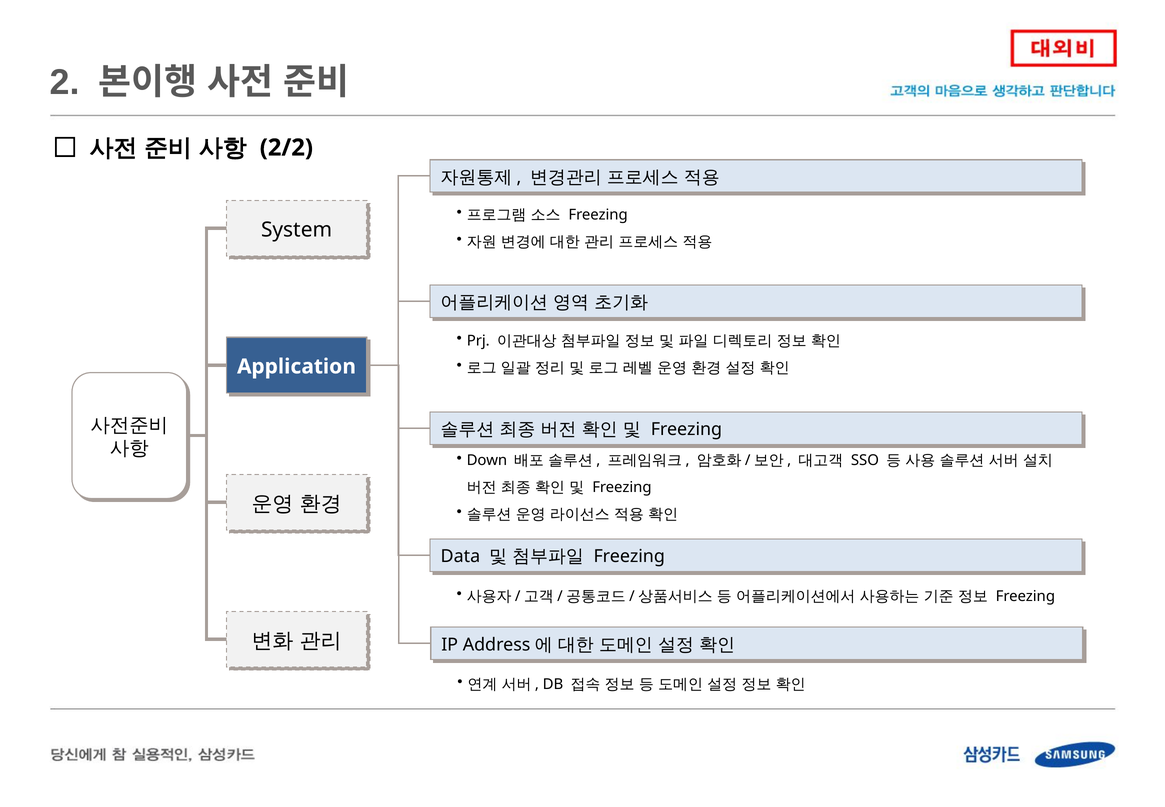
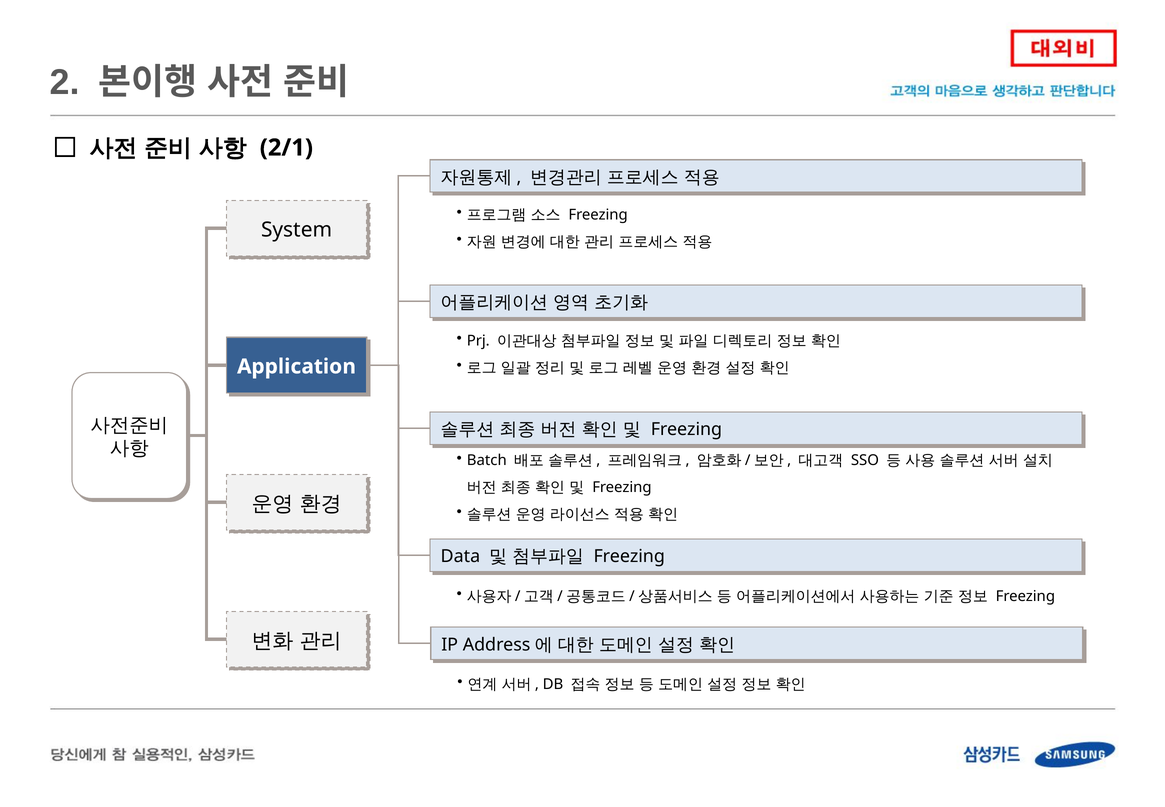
2/2: 2/2 -> 2/1 (286, 148)
Down: Down -> Batch (487, 460)
